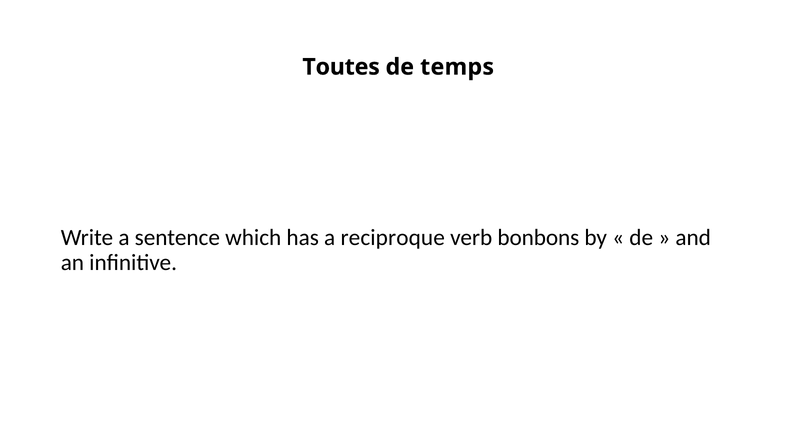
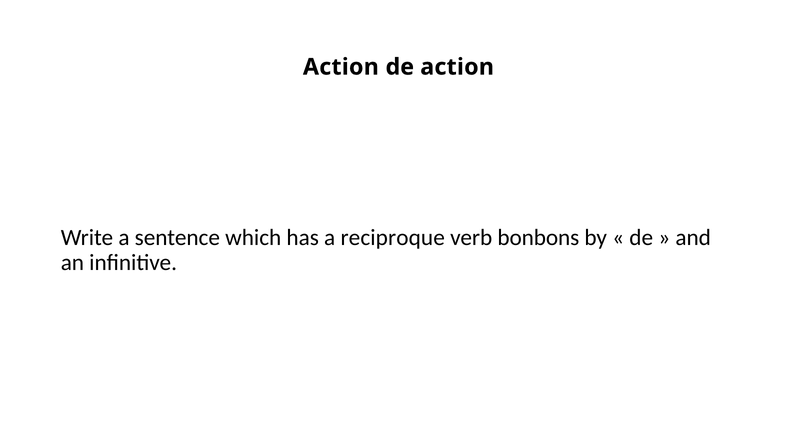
Toutes: Toutes -> Action (341, 67)
de temps: temps -> action (457, 67)
